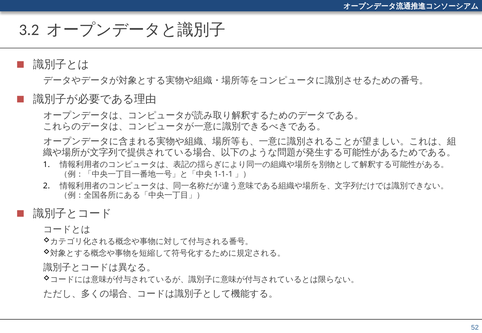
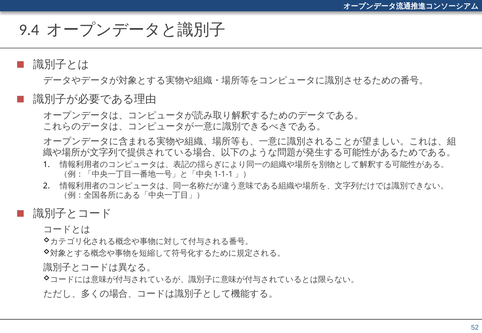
3.2: 3.2 -> 9.4 (29, 30)
